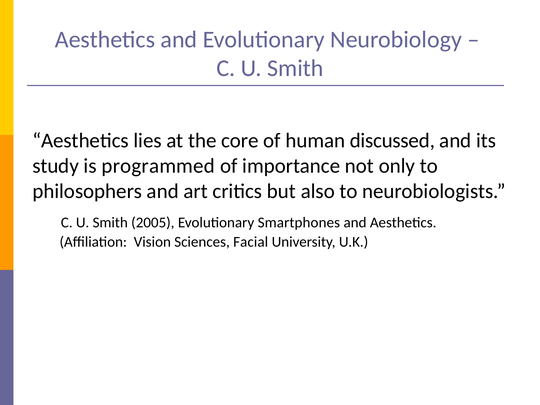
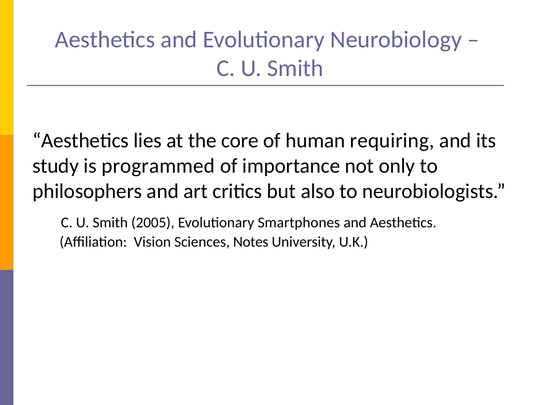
discussed: discussed -> requiring (392, 141)
Facial: Facial -> Notes (251, 242)
